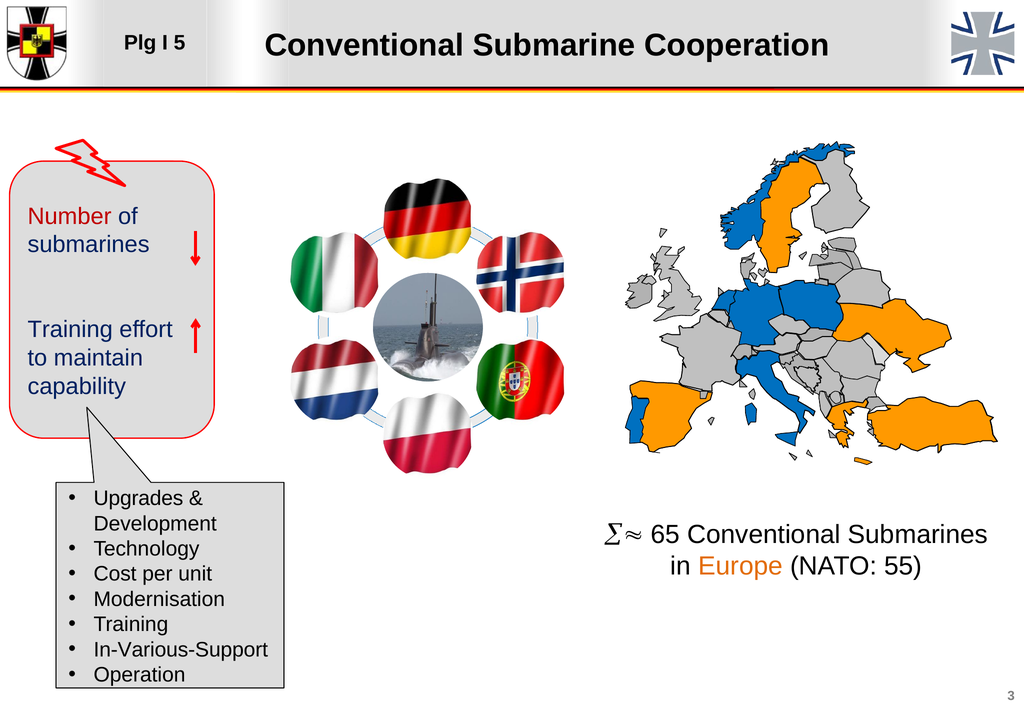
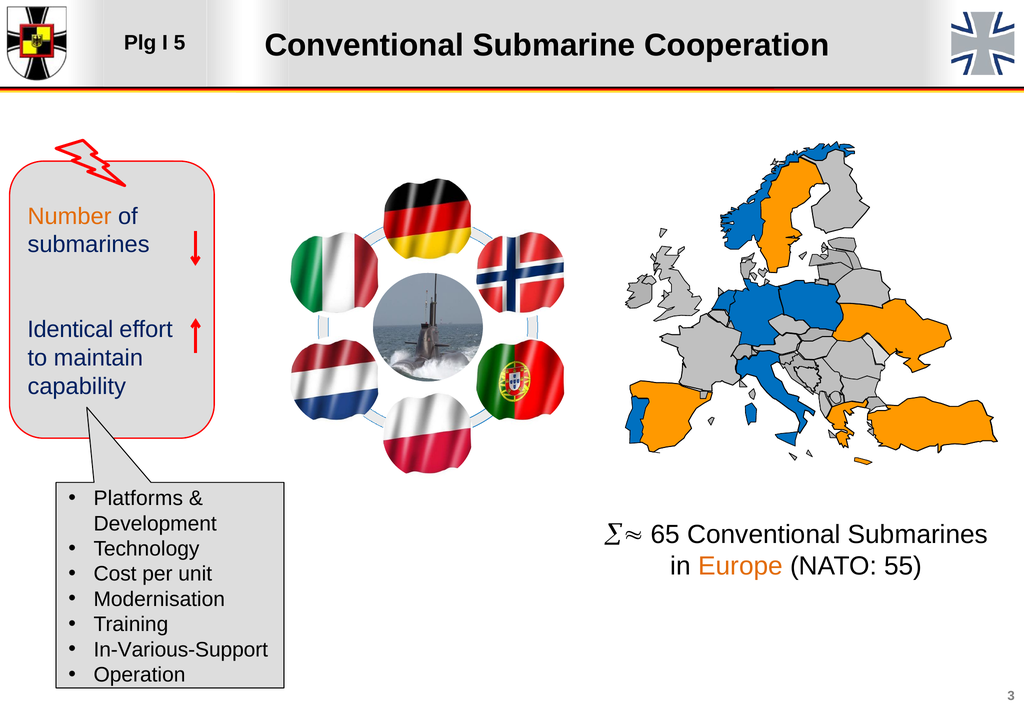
Number colour: red -> orange (70, 216)
Training: Training -> Identical (70, 330)
Upgrades: Upgrades -> Platforms (138, 498)
